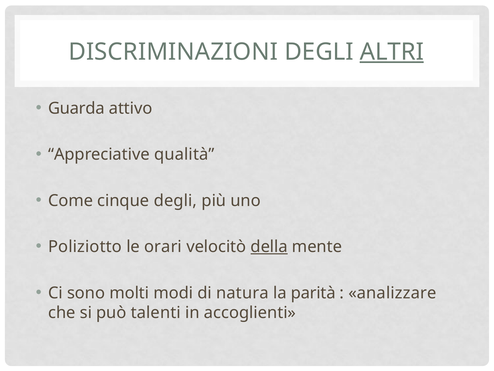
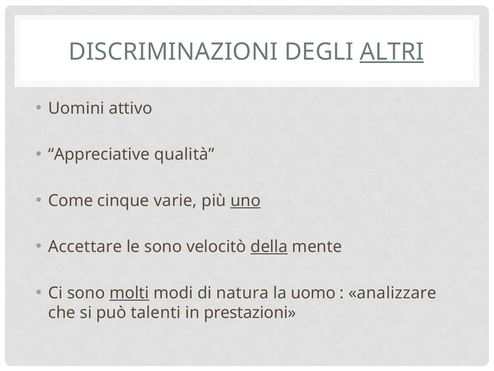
Guarda: Guarda -> Uomini (76, 108)
cinque degli: degli -> varie (175, 200)
uno underline: none -> present (246, 200)
Poliziotto: Poliziotto -> Accettare (85, 246)
le orari: orari -> sono (163, 246)
molti underline: none -> present (129, 293)
parità: parità -> uomo (313, 293)
accoglienti: accoglienti -> prestazioni (250, 312)
